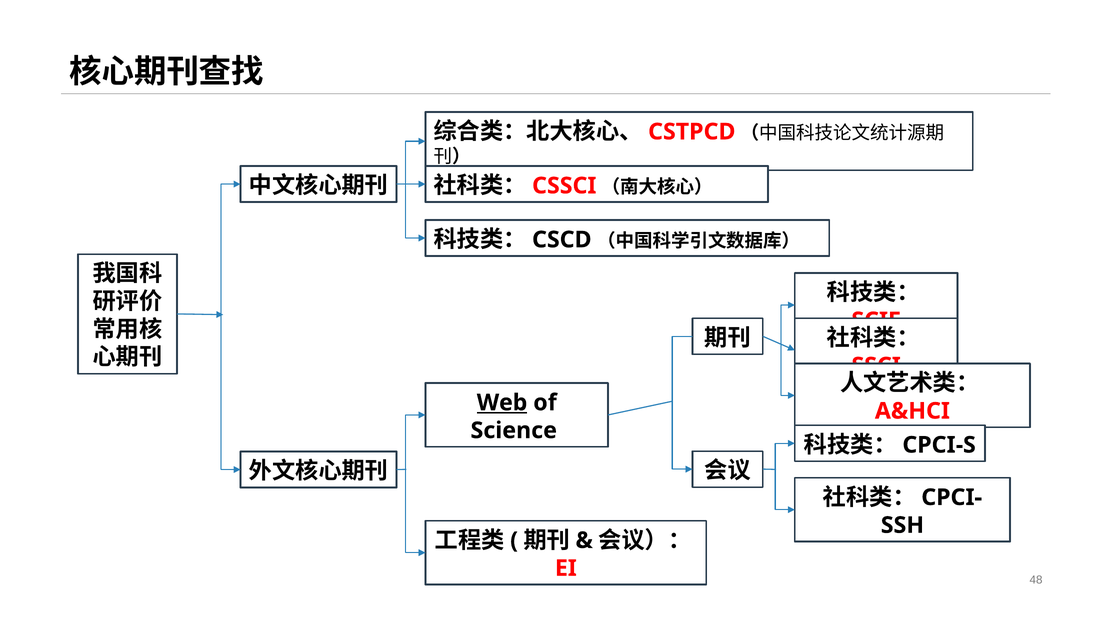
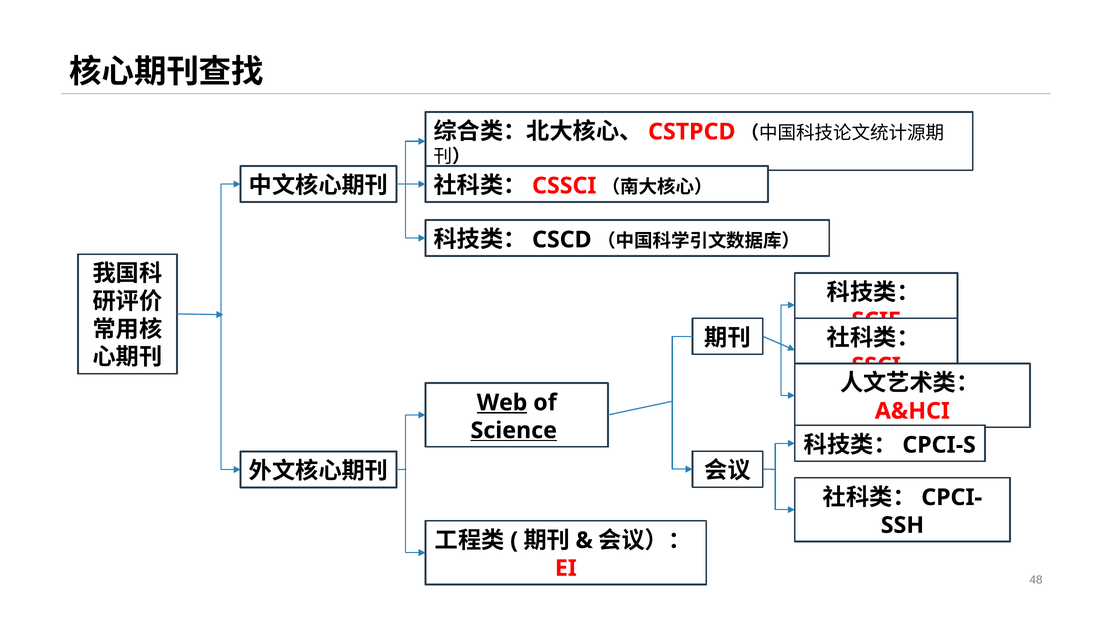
Science underline: none -> present (514, 430)
